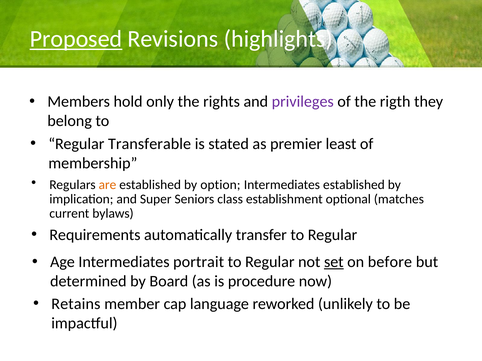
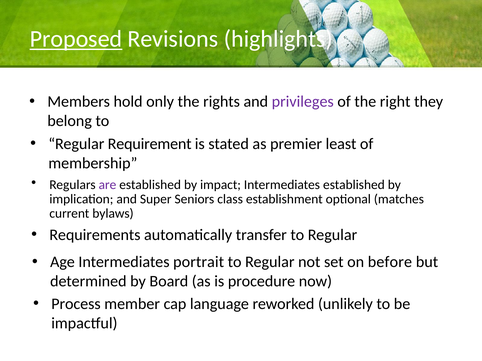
rigth: rigth -> right (395, 102)
Transferable: Transferable -> Requirement (150, 144)
are colour: orange -> purple (107, 185)
option: option -> impact (221, 185)
set underline: present -> none (334, 262)
Retains: Retains -> Process (76, 304)
